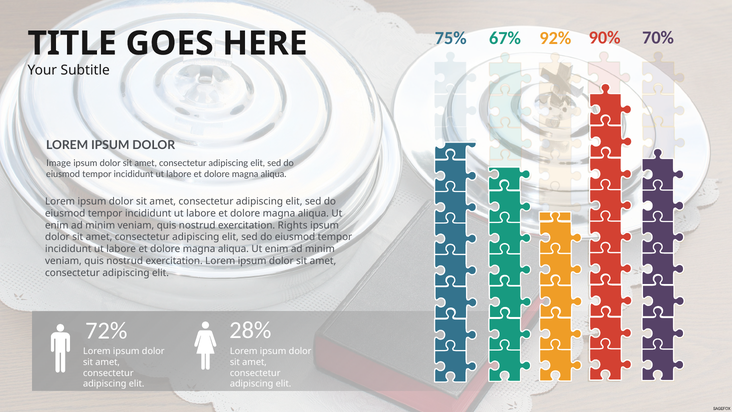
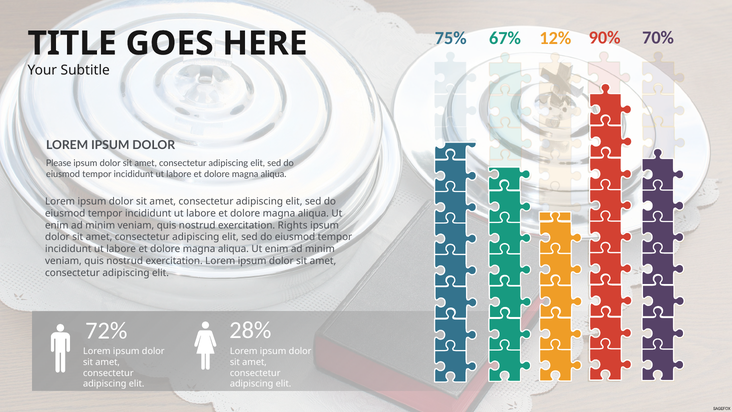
92%: 92% -> 12% (555, 38)
Image: Image -> Please (59, 163)
